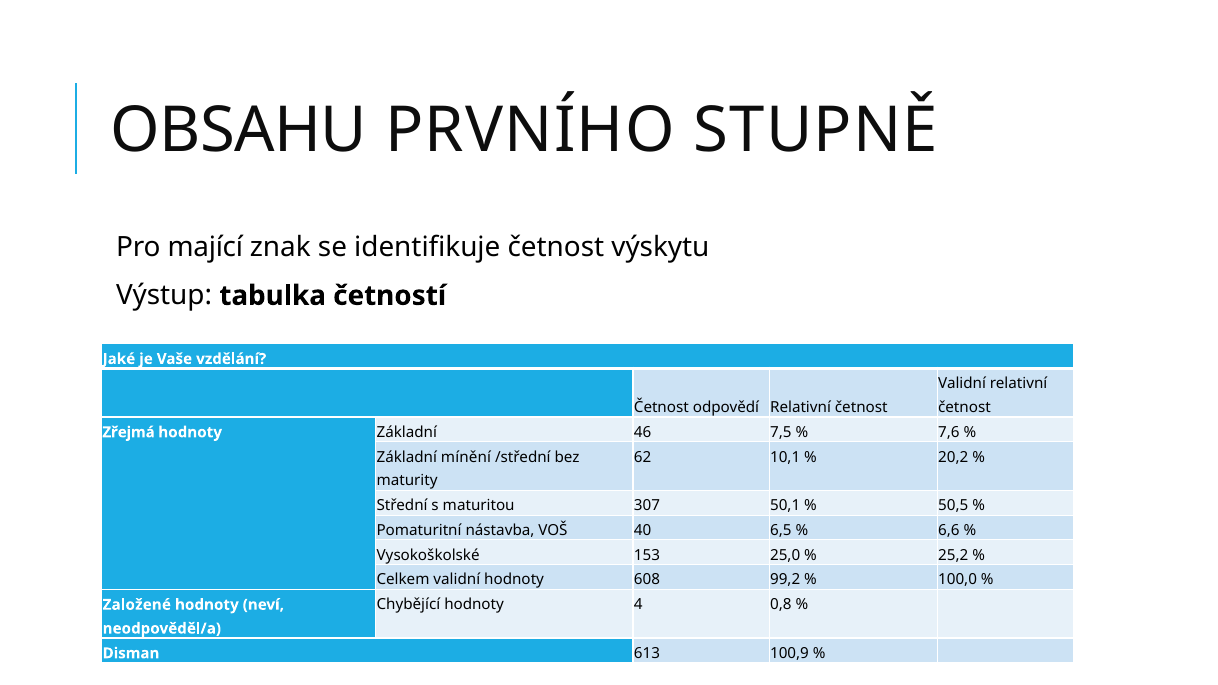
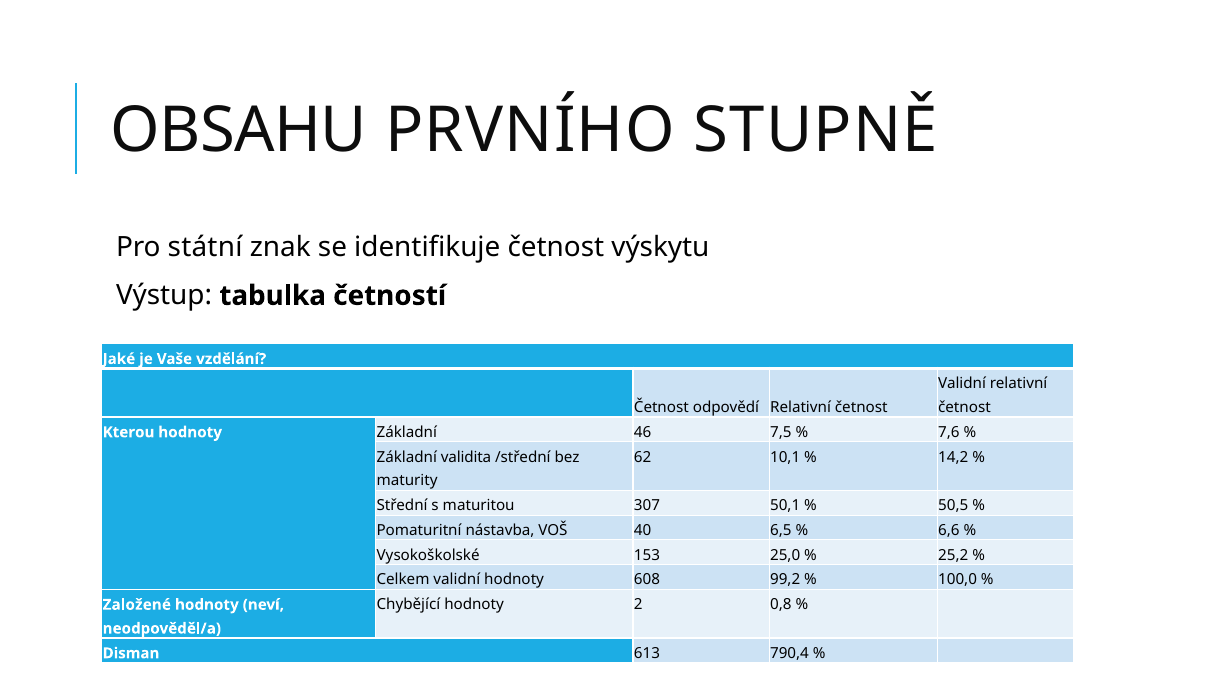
mající: mající -> státní (205, 248)
Zřejmá: Zřejmá -> Kterou (129, 432)
mínění: mínění -> validita (466, 457)
20,2: 20,2 -> 14,2 (953, 457)
4: 4 -> 2 (638, 605)
100,9: 100,9 -> 790,4 (790, 653)
